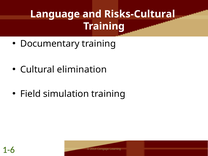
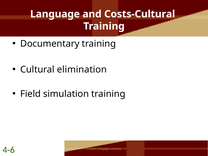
Risks-Cultural: Risks-Cultural -> Costs-Cultural (140, 14)
1-6: 1-6 -> 4-6 (9, 150)
